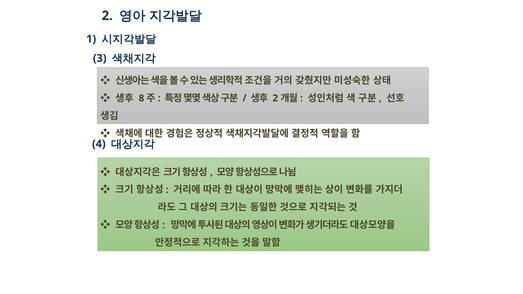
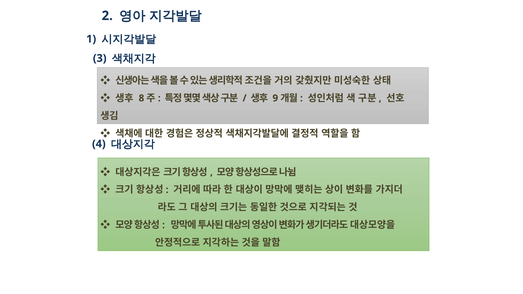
2: 2 -> 9 (275, 98)
